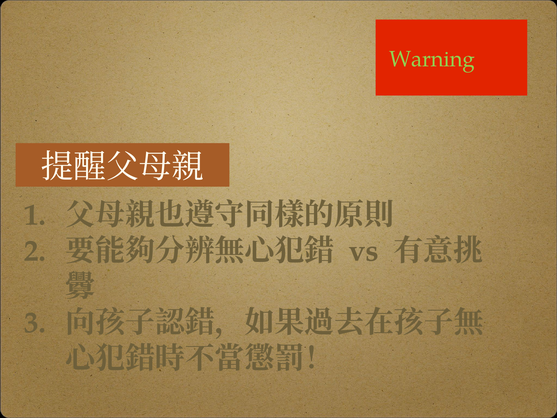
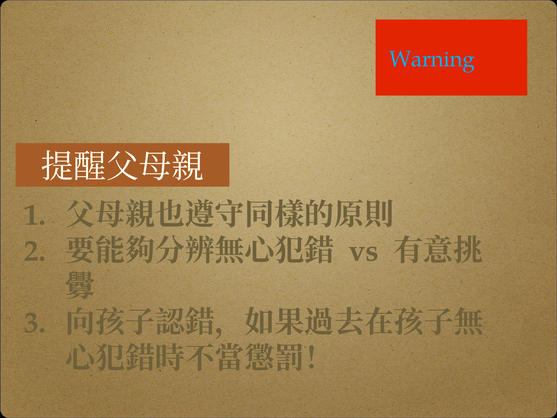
Warning colour: light green -> light blue (432, 59)
